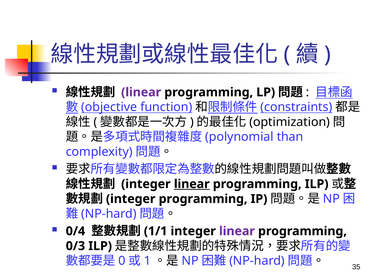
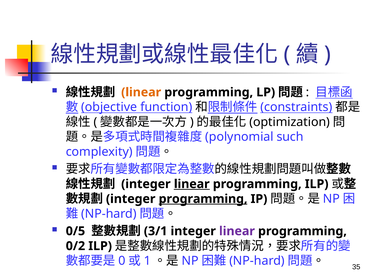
linear colour: purple -> orange (141, 92)
than: than -> such (290, 137)
programming underline: none -> present (203, 199)
0/4: 0/4 -> 0/5 (75, 231)
1/1: 1/1 -> 3/1 (156, 231)
0/3: 0/3 -> 0/2 (75, 246)
